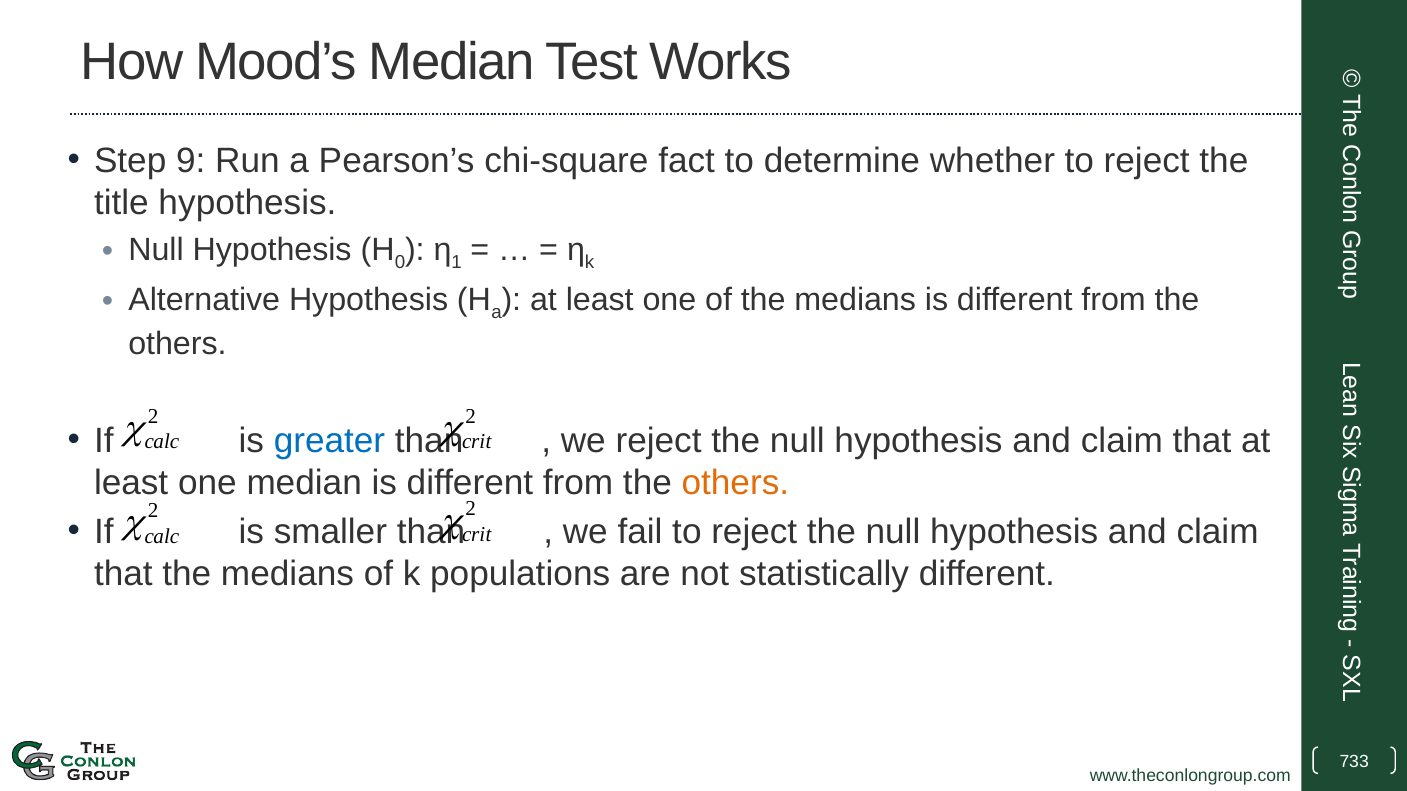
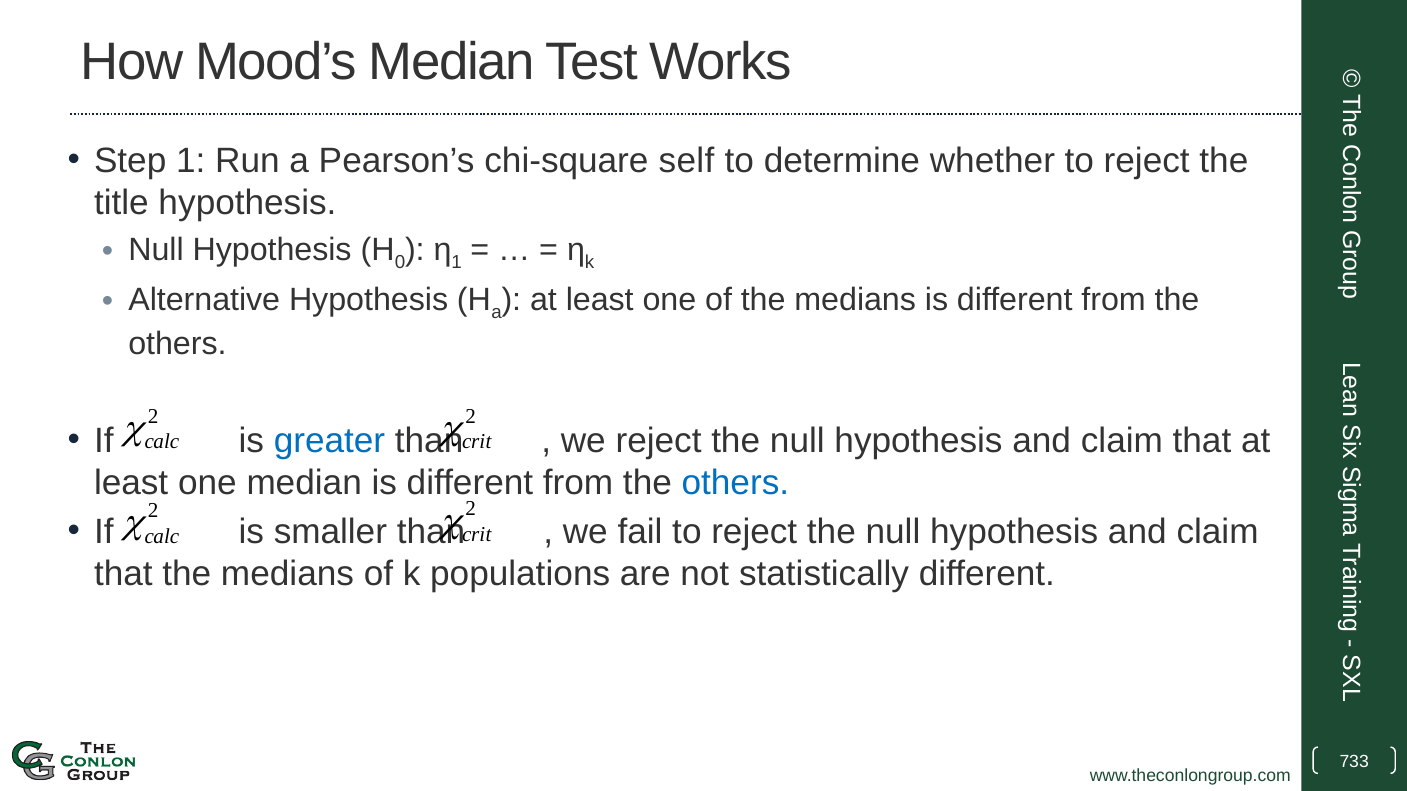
Step 9: 9 -> 1 (191, 161)
fact: fact -> self (686, 161)
others colour: orange -> blue (735, 483)
